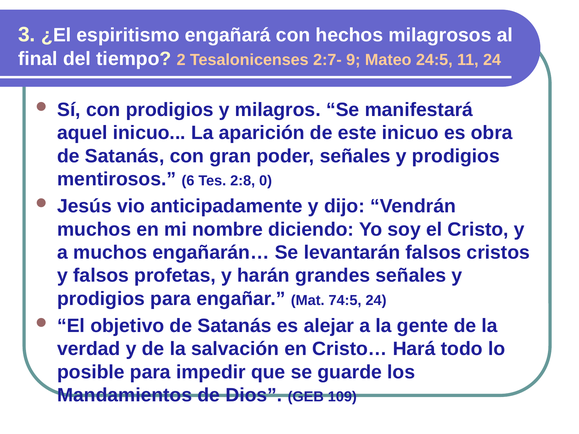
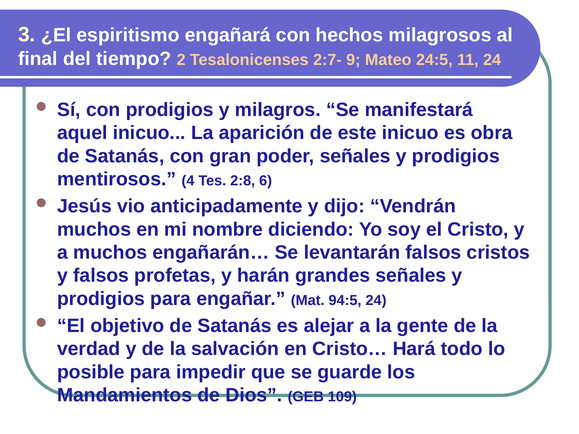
6: 6 -> 4 (188, 181)
0: 0 -> 6 (266, 181)
74:5: 74:5 -> 94:5 (345, 301)
